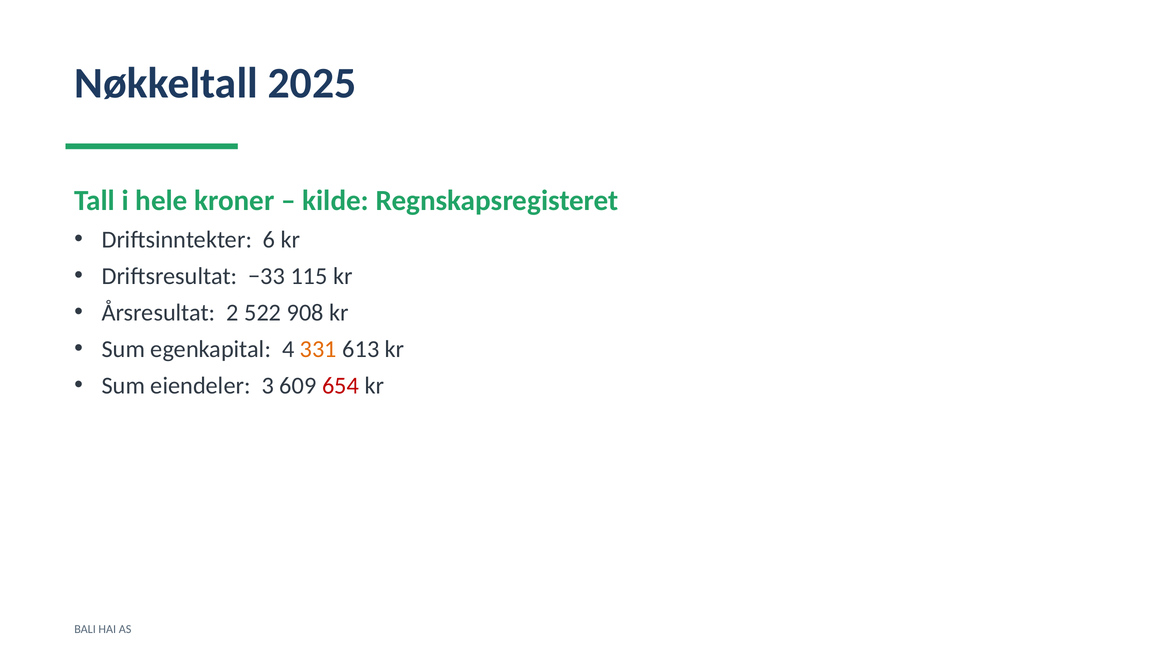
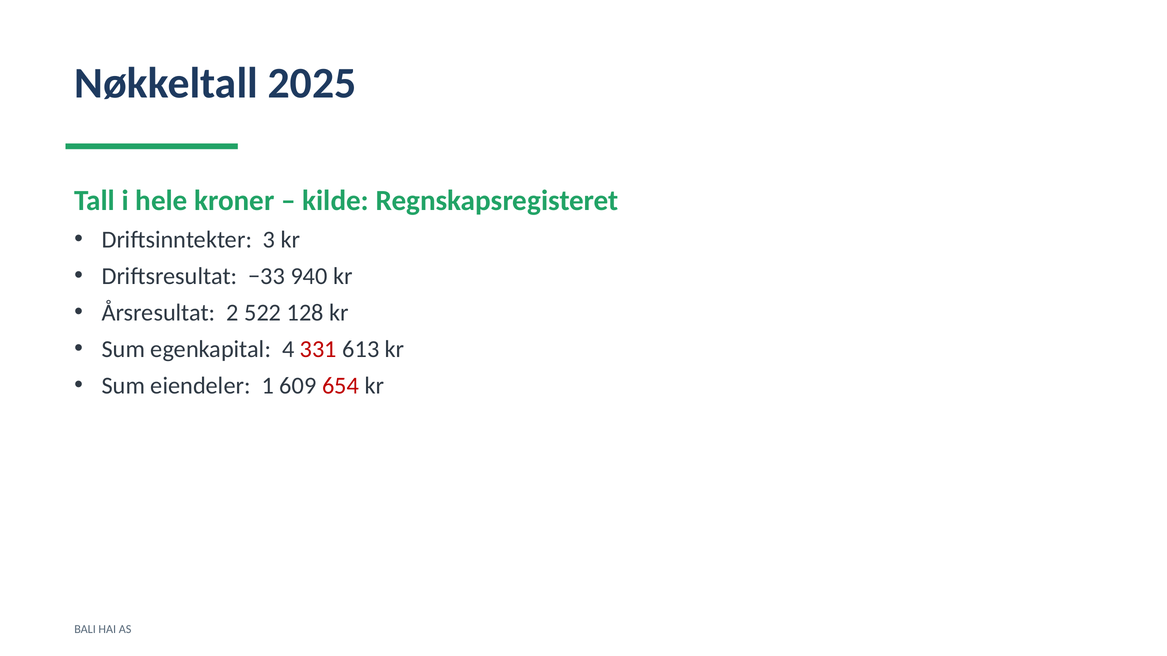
6: 6 -> 3 (269, 240)
115: 115 -> 940 (309, 276)
908: 908 -> 128 (305, 313)
331 colour: orange -> red (318, 349)
3: 3 -> 1 (268, 386)
